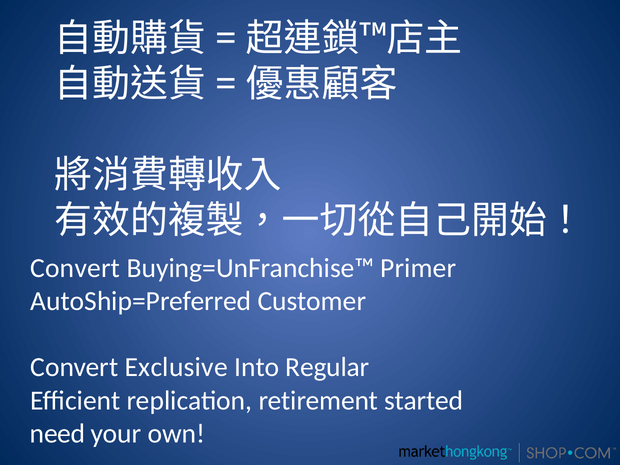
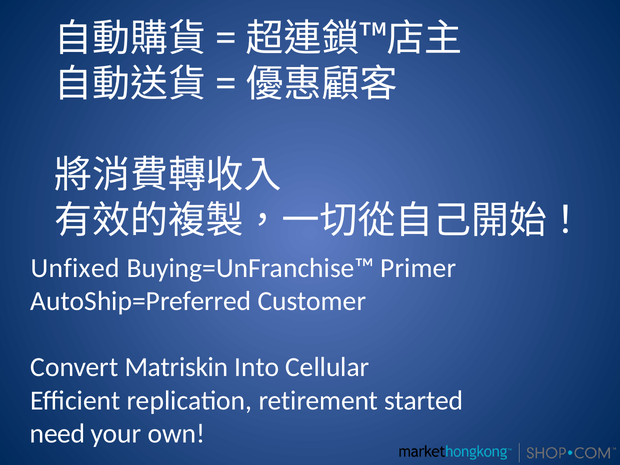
Convert: Convert -> Unfixed (75, 268)
Exclusive: Exclusive -> Matriskin (176, 367)
Regular: Regular -> Cellular (327, 367)
